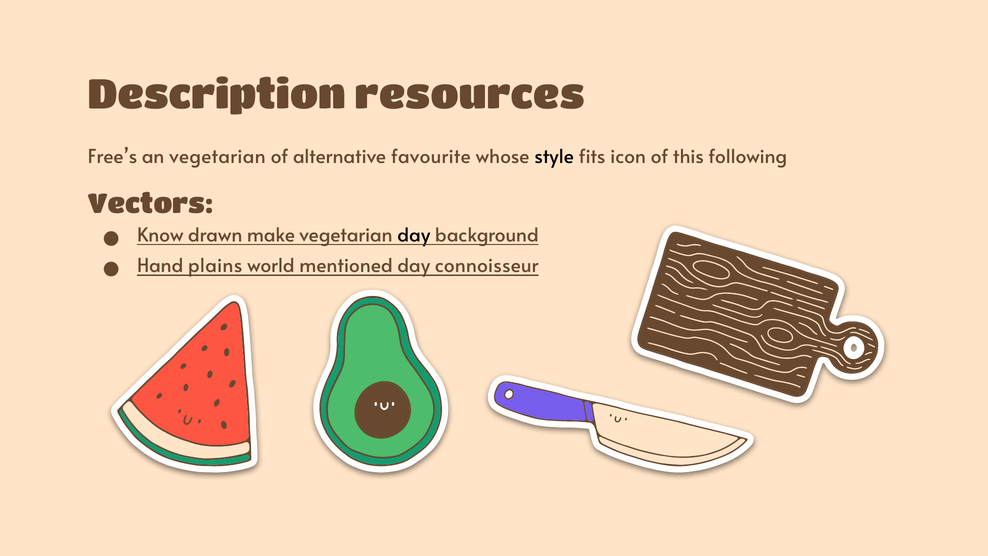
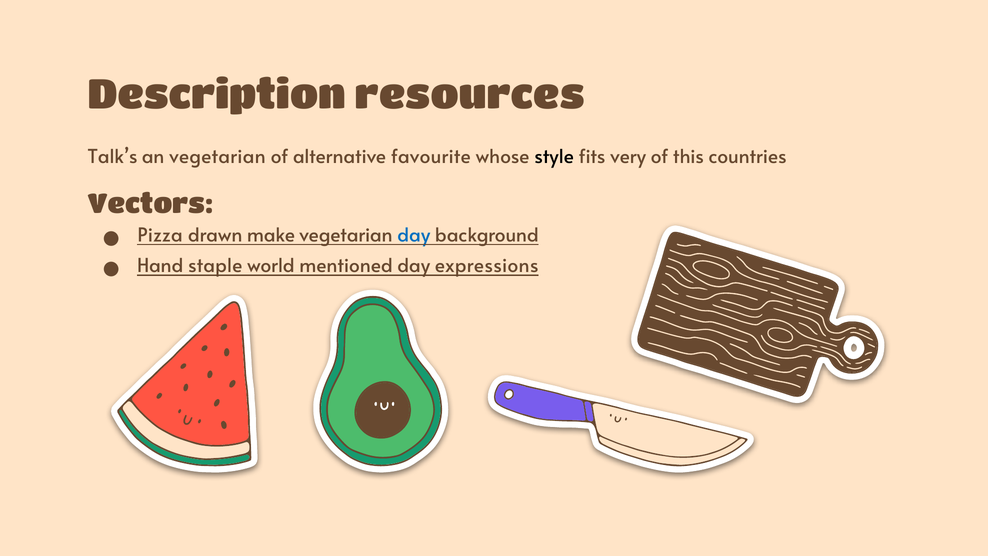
Free’s: Free’s -> Talk’s (112, 157)
icon: icon -> very (628, 157)
following: following -> countries (748, 157)
Know: Know -> Pizza (160, 235)
day colour: black -> blue (414, 235)
plains: plains -> staple (215, 266)
connoisseur: connoisseur -> expressions (487, 266)
